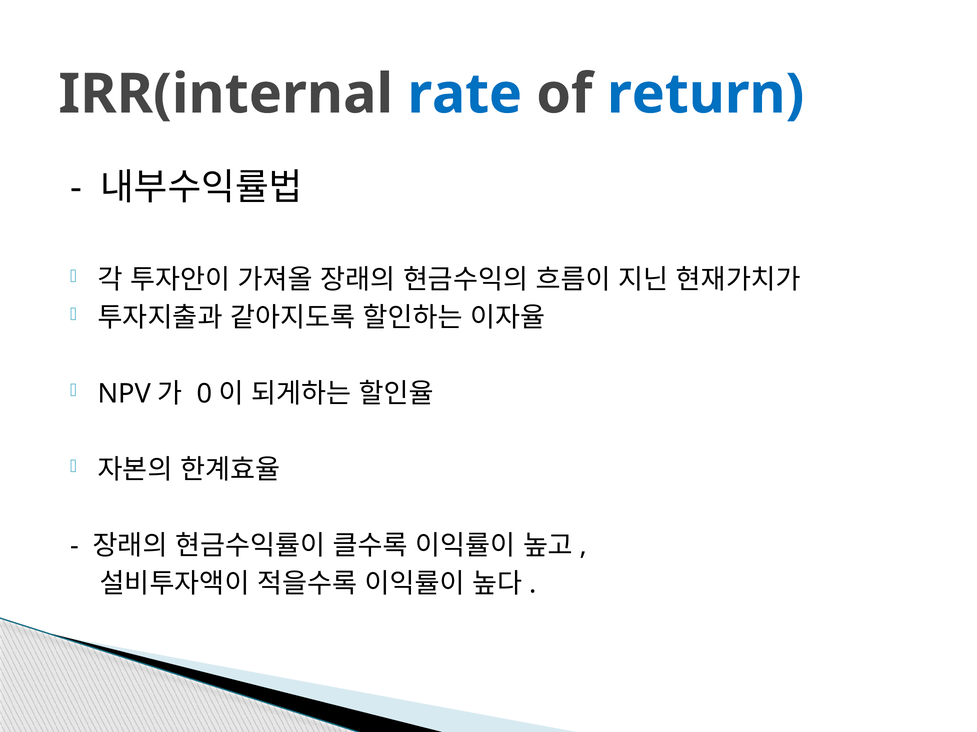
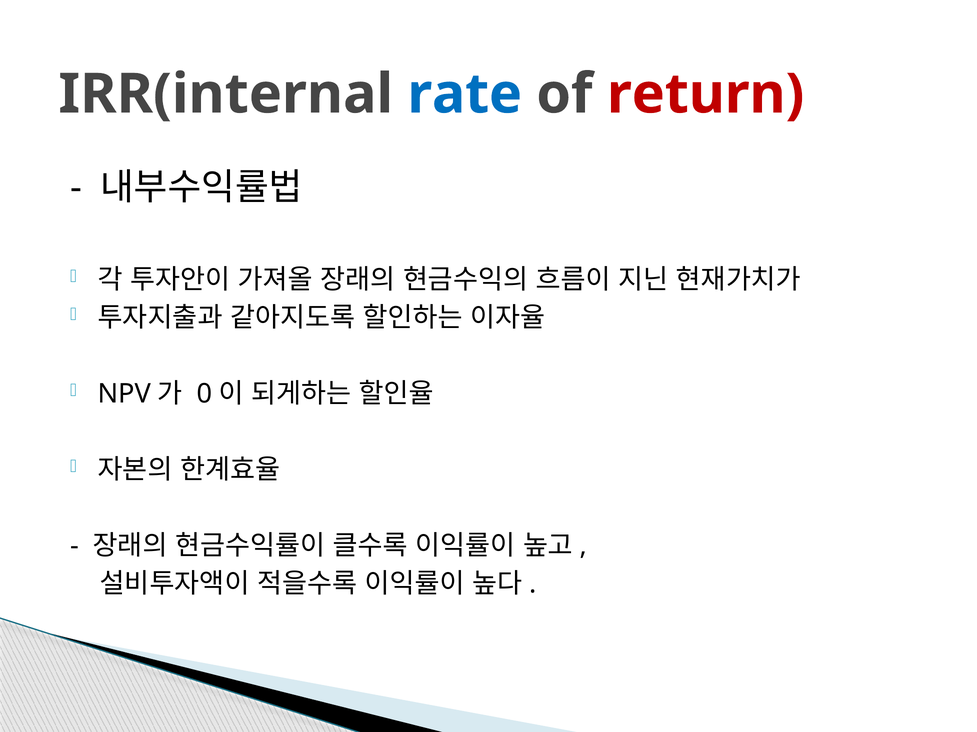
return colour: blue -> red (706, 94)
